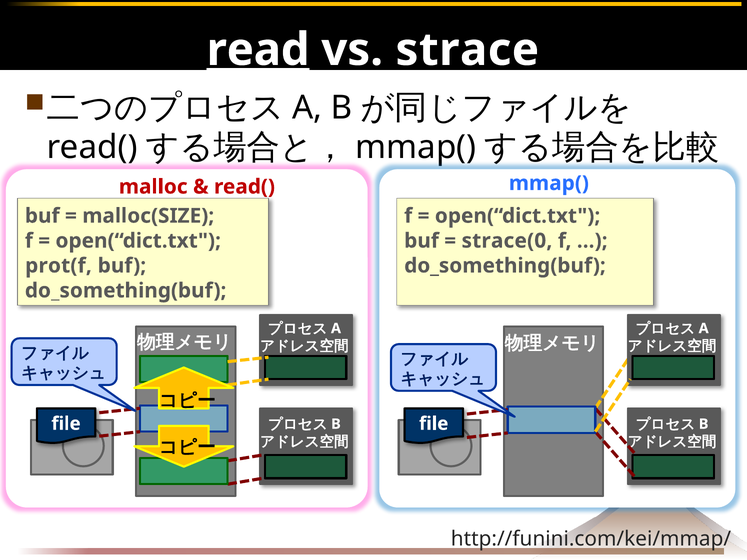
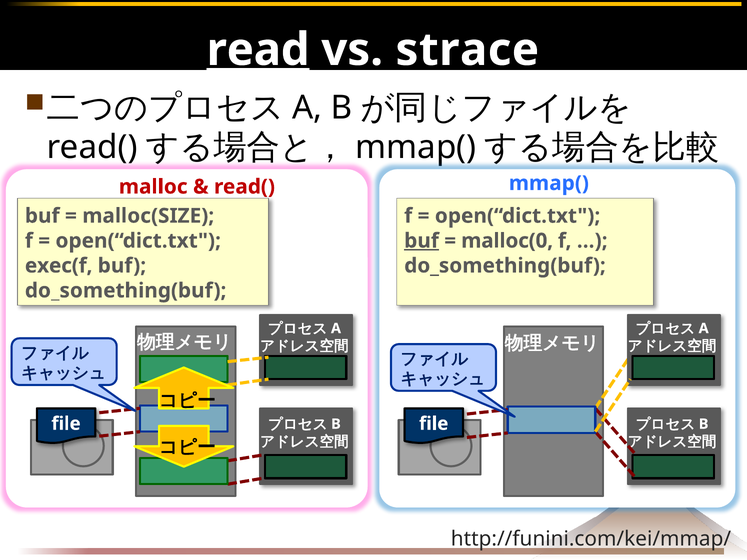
buf underline: none -> present (422, 241)
strace(0: strace(0 -> malloc(0 (507, 241)
prot(f: prot(f -> exec(f (59, 266)
